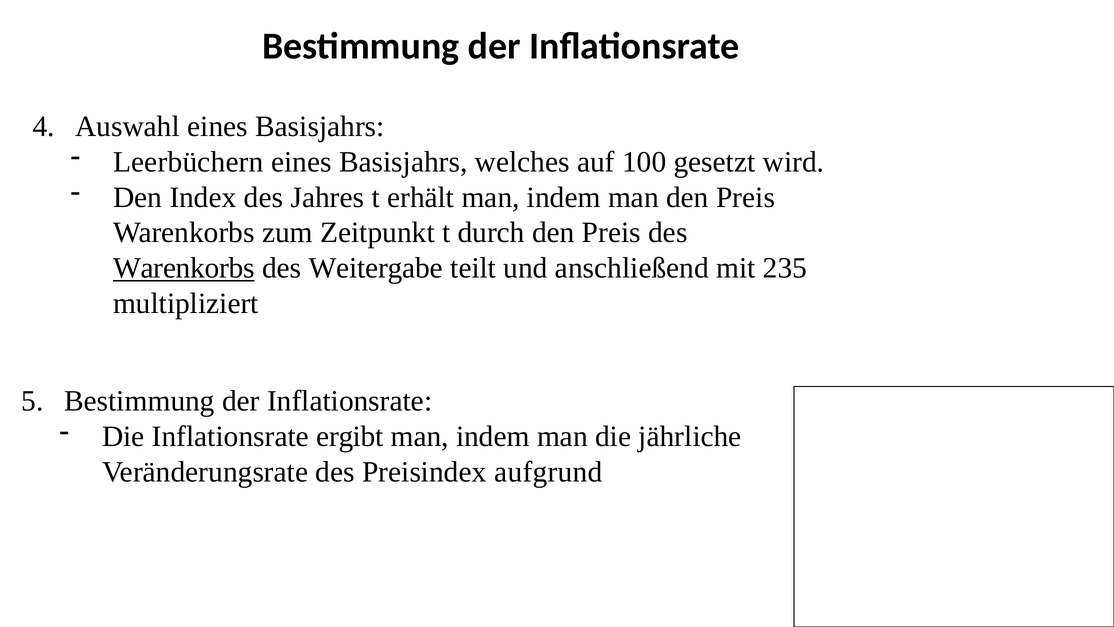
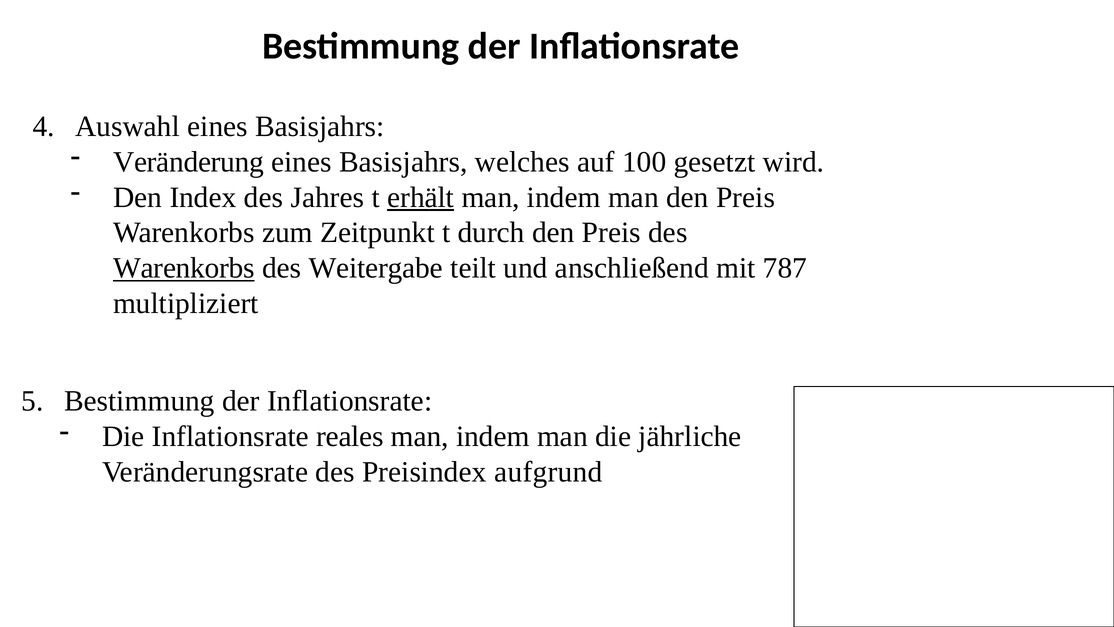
Leerbüchern: Leerbüchern -> Veränderung (189, 162)
erhält underline: none -> present (421, 197)
235: 235 -> 787 (785, 268)
ergibt: ergibt -> reales (350, 436)
